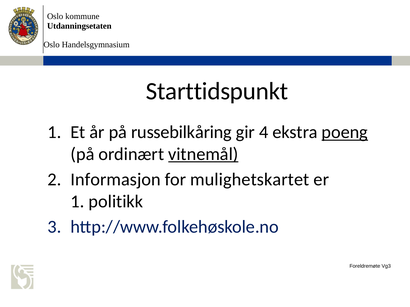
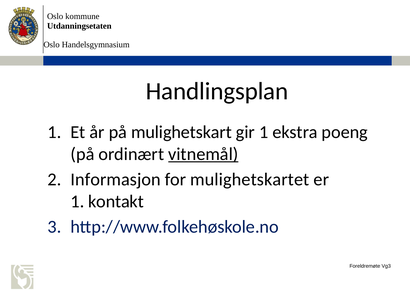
Starttidspunkt: Starttidspunkt -> Handlingsplan (217, 91)
russebilkåring: russebilkåring -> mulighetskart (181, 132)
gir 4: 4 -> 1 (264, 132)
poeng underline: present -> none (345, 132)
politikk: politikk -> kontakt (116, 202)
